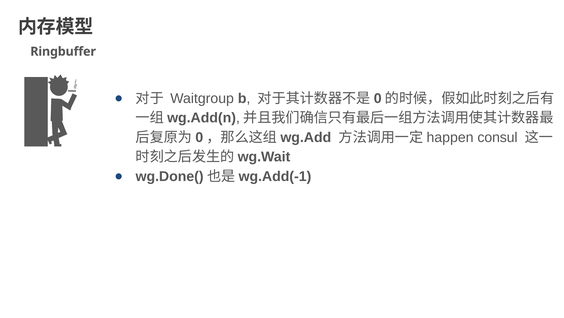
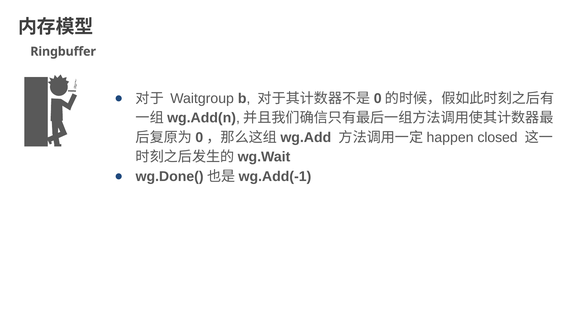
consul: consul -> closed (498, 137)
